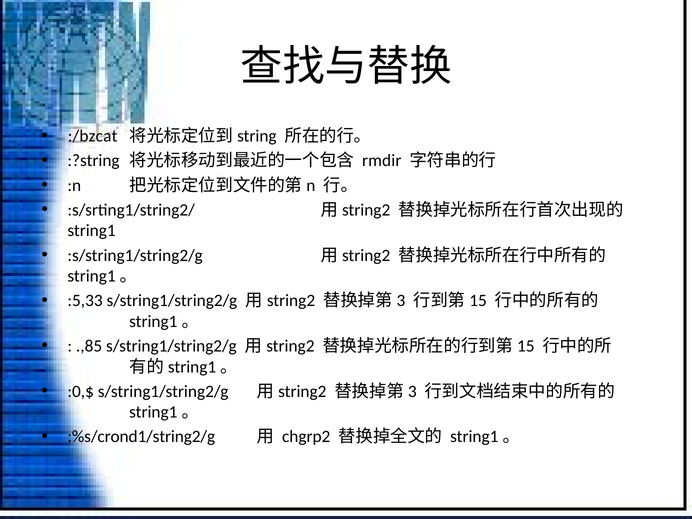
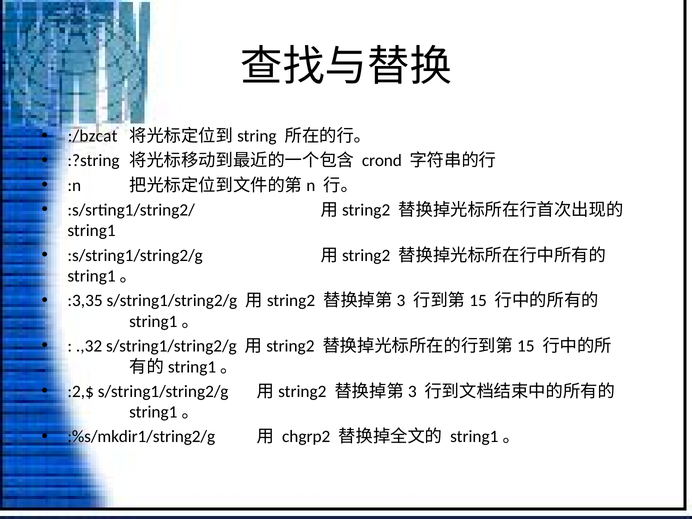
rmdir: rmdir -> crond (382, 161)
:5,33: :5,33 -> :3,35 (85, 301)
.,85: .,85 -> .,32 (89, 346)
:0,$: :0,$ -> :2,$ (81, 391)
:%s/crond1/string2/g: :%s/crond1/string2/g -> :%s/mkdir1/string2/g (141, 437)
